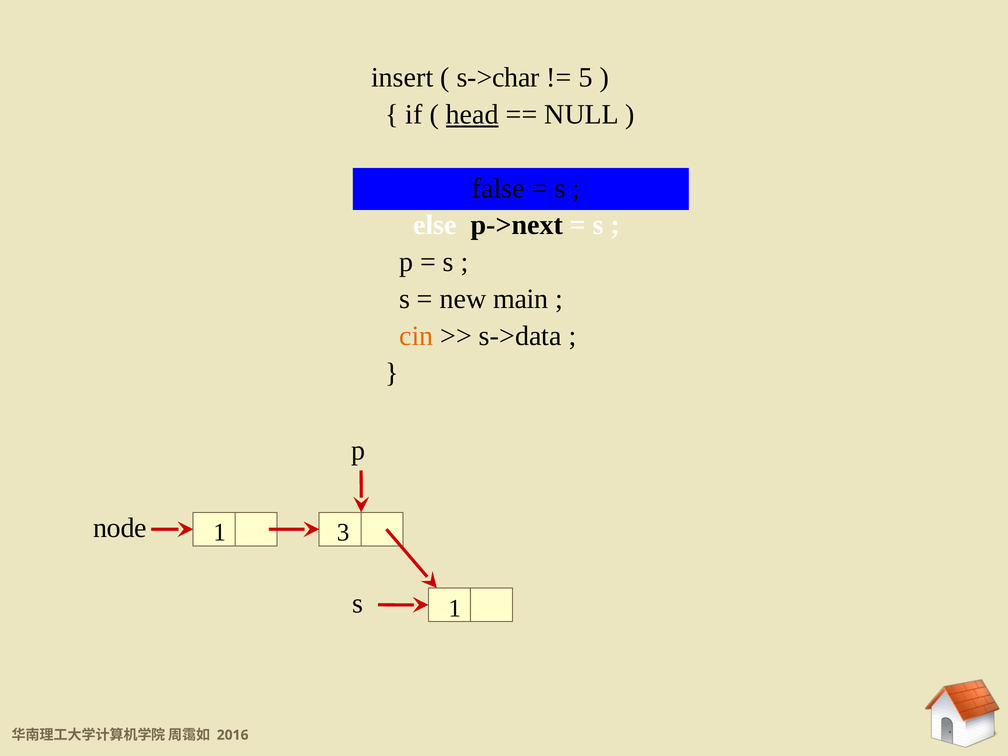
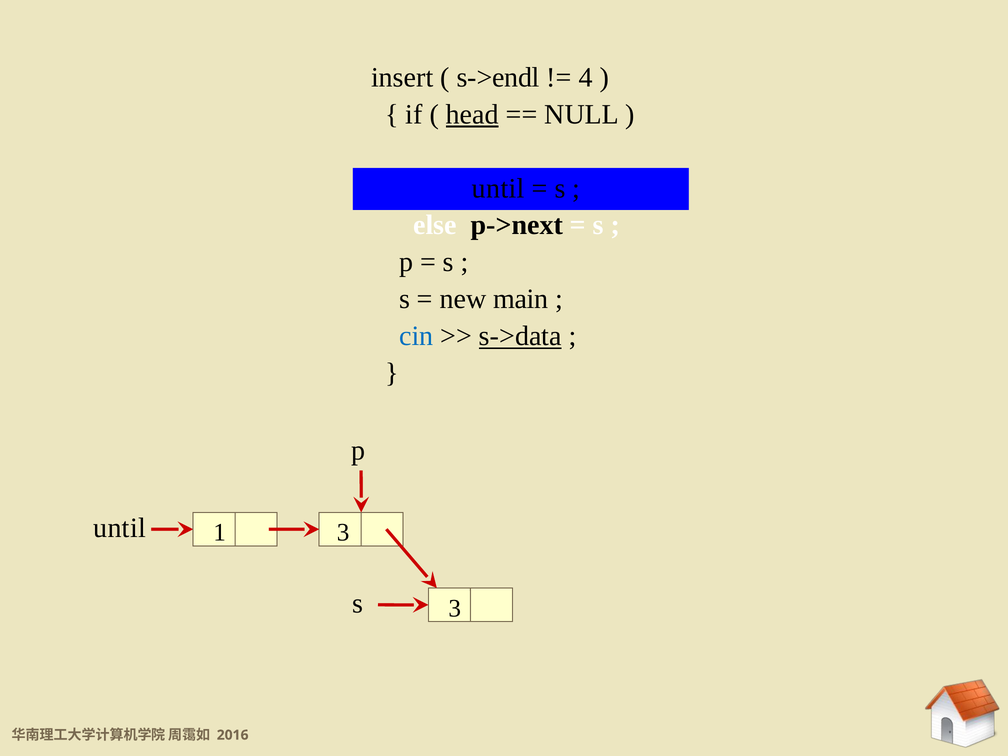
s->char: s->char -> s->endl (498, 77)
5: 5 -> 4 (586, 77)
false: false -> until (498, 188)
cin colour: orange -> blue (416, 336)
s->data underline: none -> present (520, 336)
node: node -> until (120, 528)
s 1: 1 -> 3 (455, 608)
